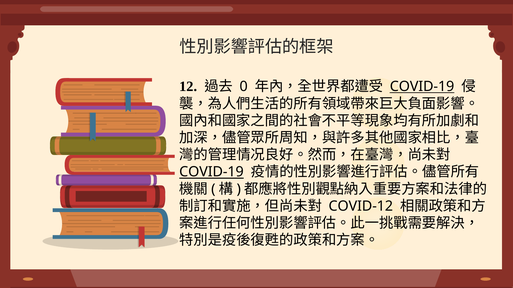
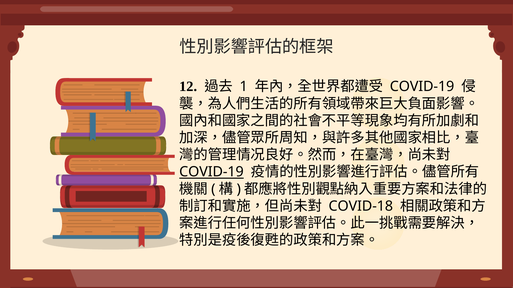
0: 0 -> 1 (244, 87)
COVID-19 underline: present -> none (422, 87)
COVID-12: COVID-12 -> COVID-18 (361, 207)
